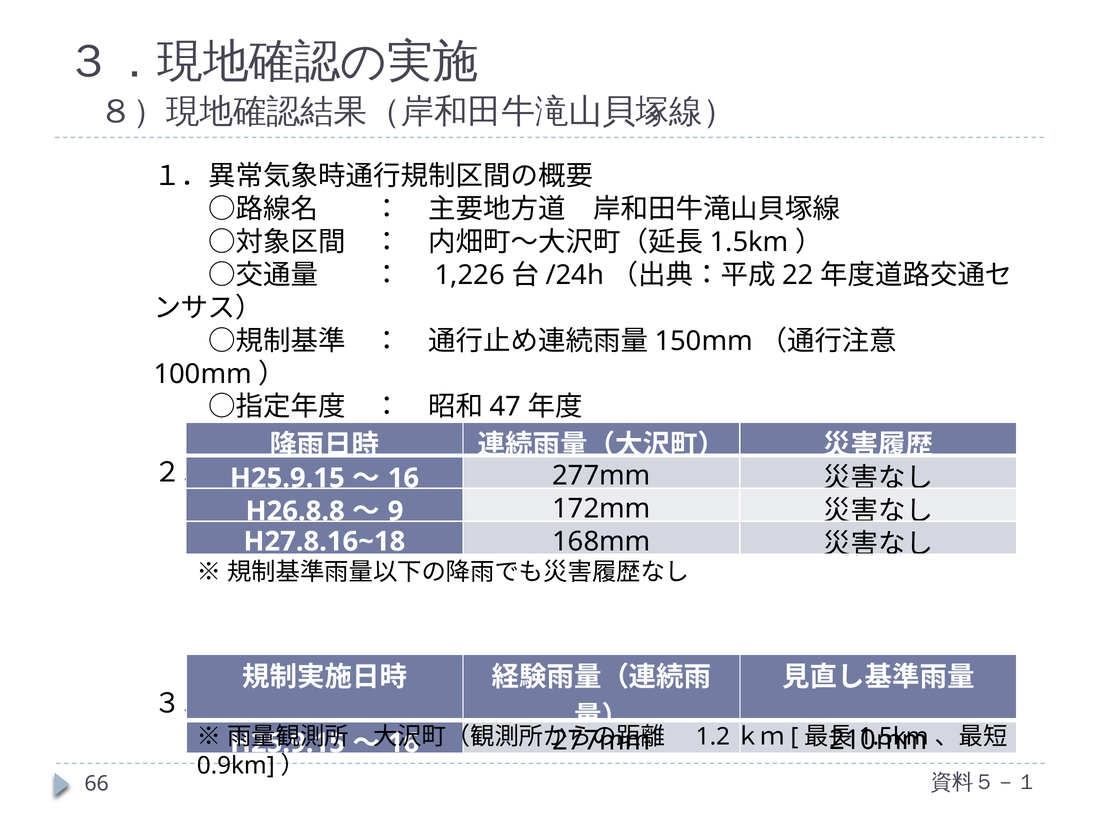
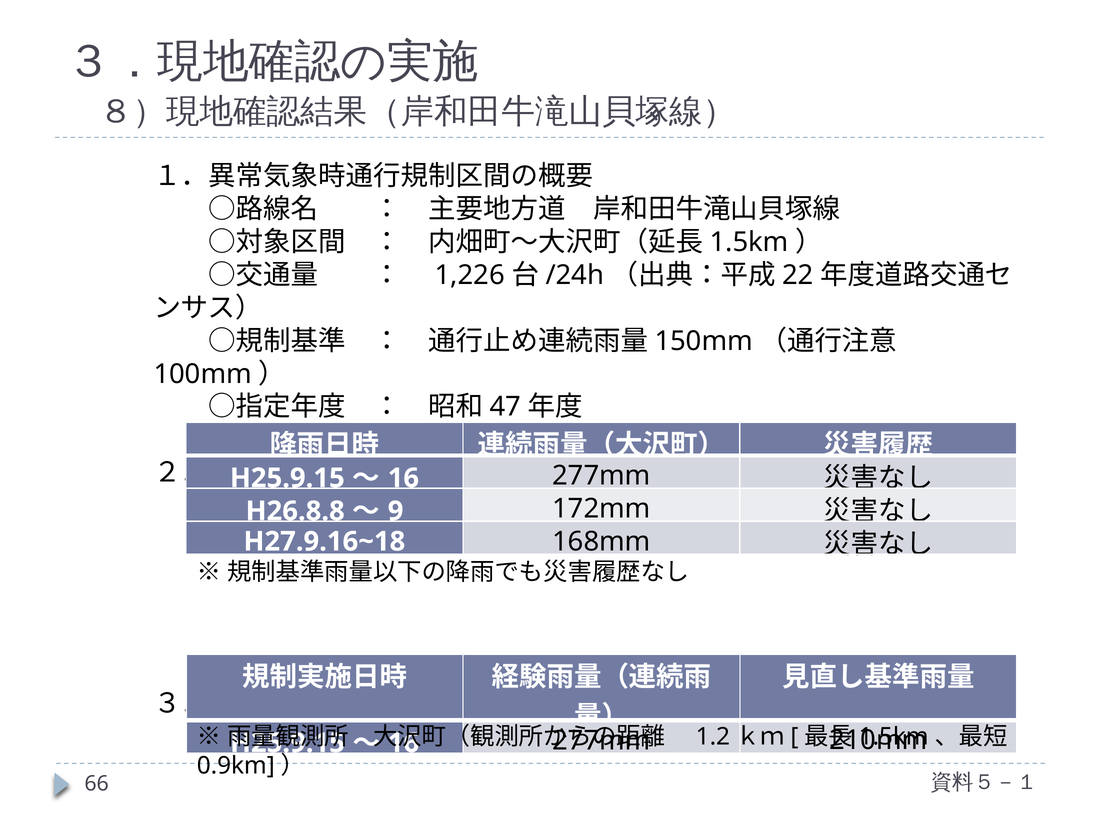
H27.8.16~18: H27.8.16~18 -> H27.9.16~18 (324, 542)
